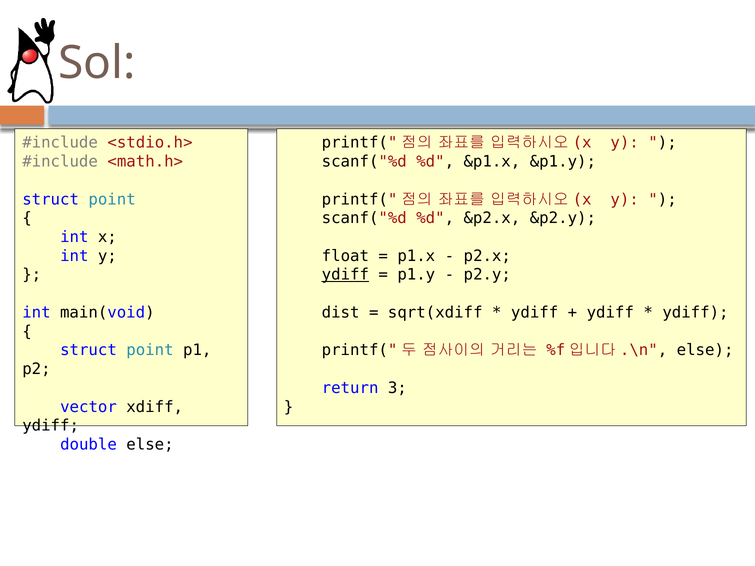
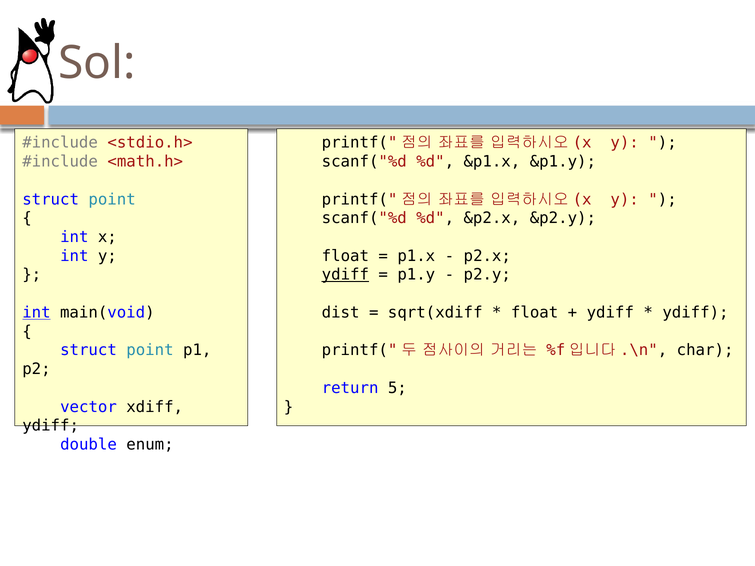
int underline: none -> present (36, 313)
ydiff: ydiff -> float (535, 313)
else: else -> char (705, 350)
3: 3 -> 5 (397, 388)
double else: else -> enum (150, 445)
